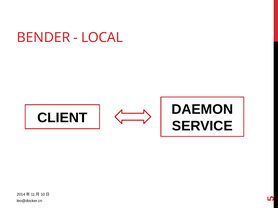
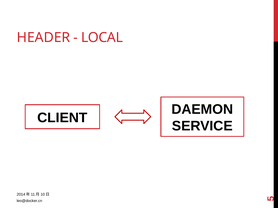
BENDER: BENDER -> HEADER (43, 38)
